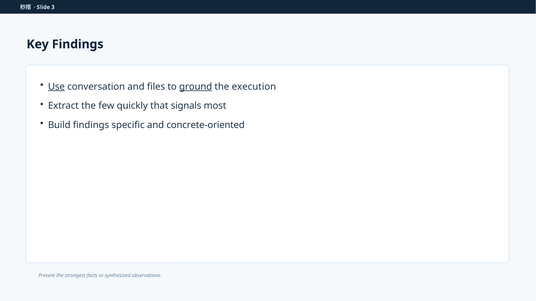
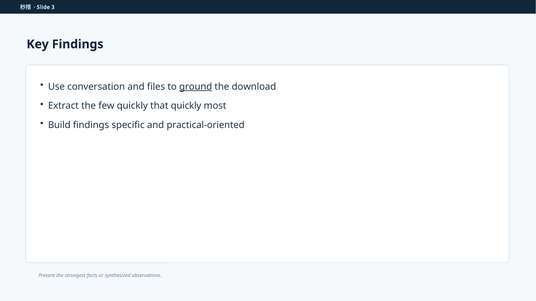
Use underline: present -> none (56, 87)
execution: execution -> download (254, 87)
that signals: signals -> quickly (186, 106)
concrete-oriented: concrete-oriented -> practical-oriented (206, 125)
